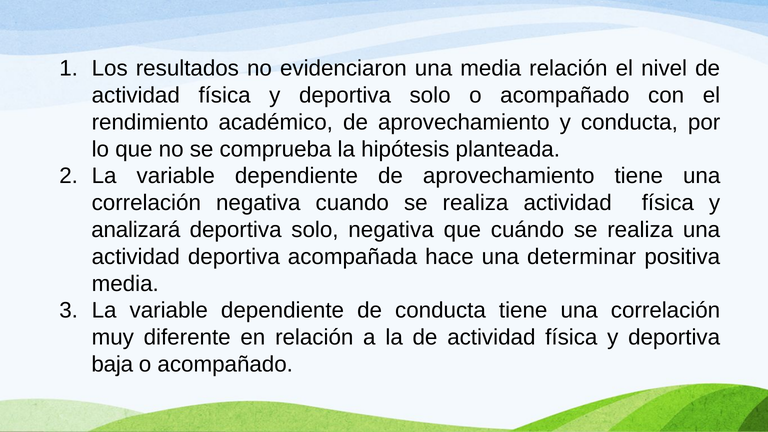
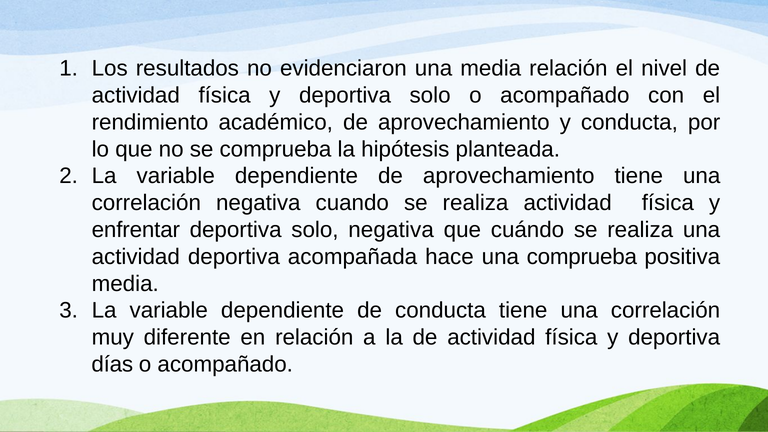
analizará: analizará -> enfrentar (136, 230)
una determinar: determinar -> comprueba (582, 257)
baja: baja -> días (112, 364)
